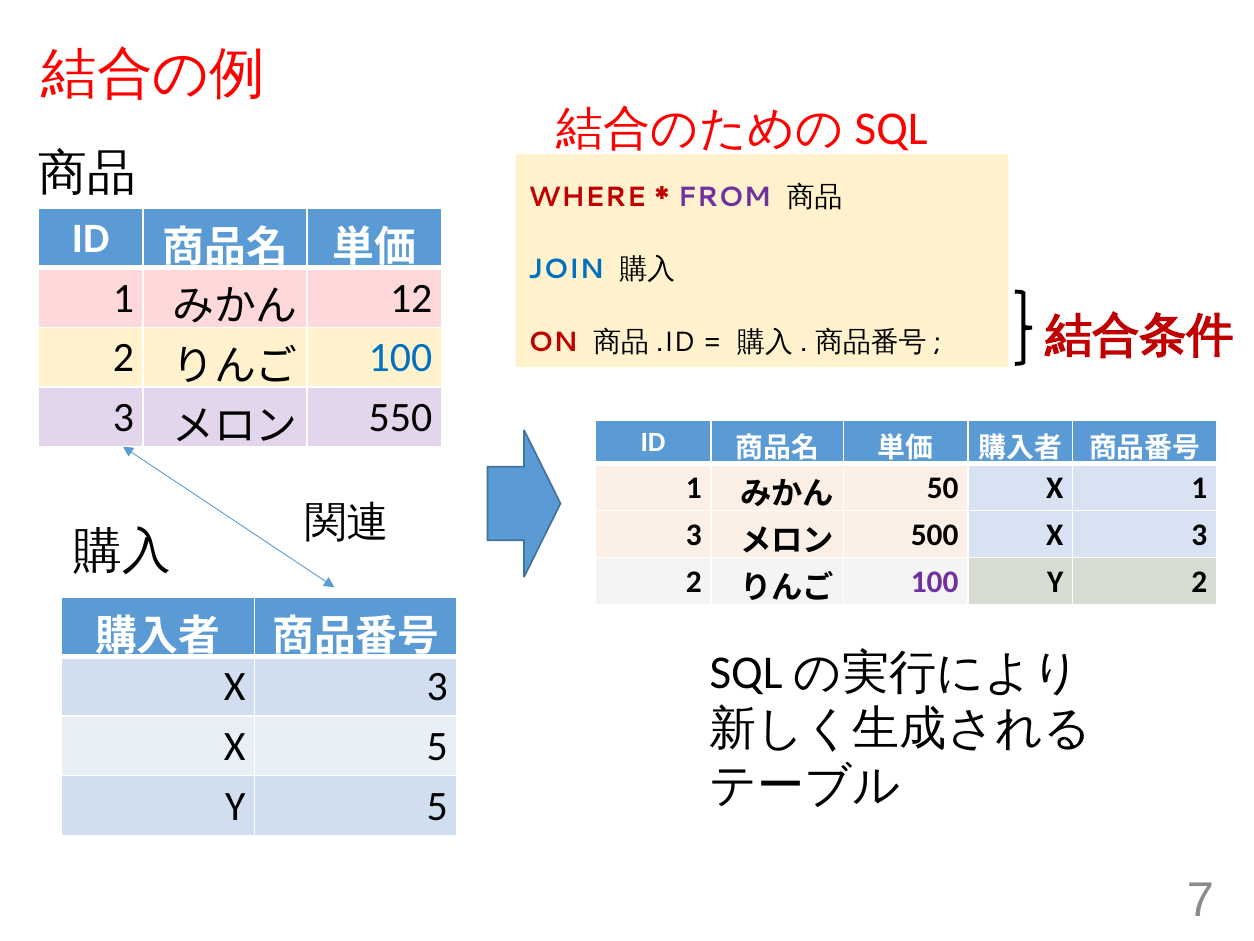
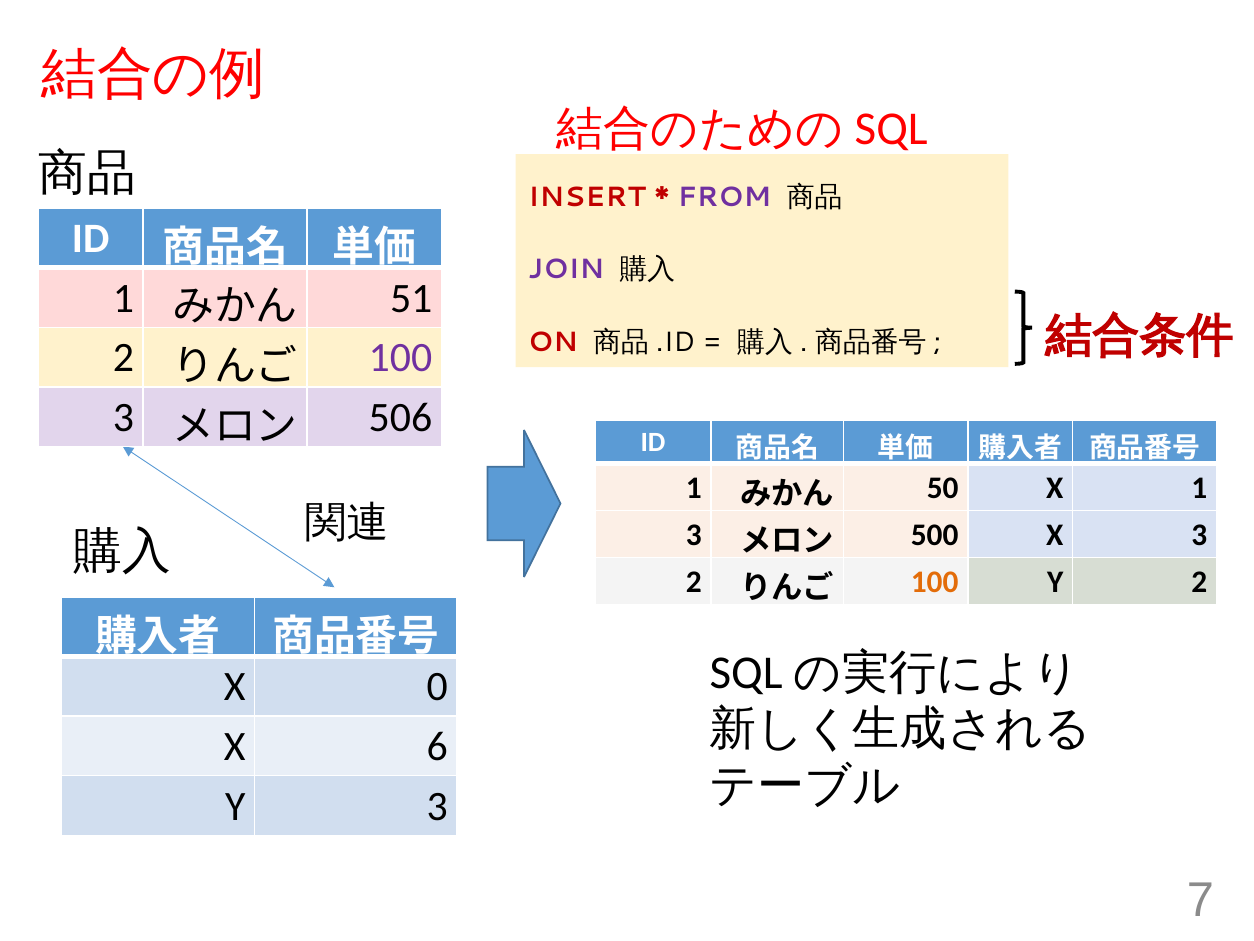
WHERE: WHERE -> INSERT (587, 197)
JOIN colour: blue -> purple (566, 270)
12: 12 -> 51 (411, 298)
100 colour: blue -> purple (400, 358)
550: 550 -> 506 (400, 417)
100 colour: purple -> orange (935, 582)
3: 3 -> 0 (437, 687)
X 5: 5 -> 6 (437, 746)
Y 5: 5 -> 3 (437, 806)
